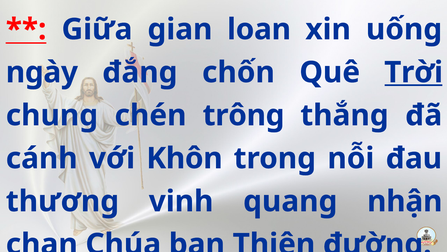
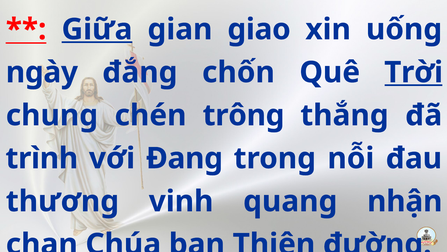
Giữa underline: none -> present (97, 29)
loan: loan -> giao (259, 29)
cánh: cánh -> trình (42, 158)
Khôn: Khôn -> Đang (184, 158)
